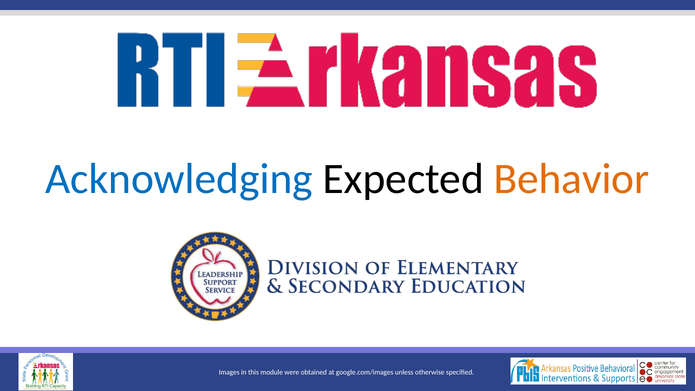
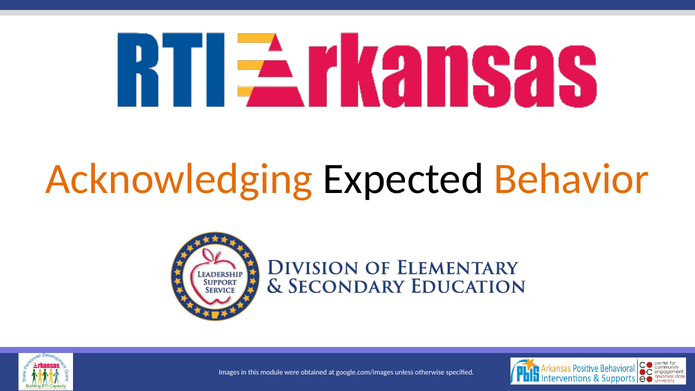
Acknowledging colour: blue -> orange (179, 179)
